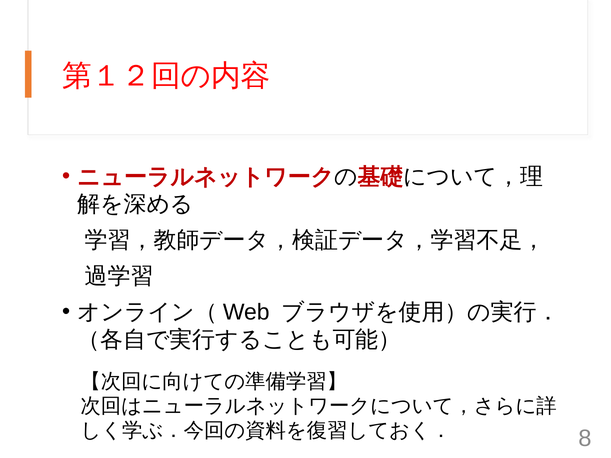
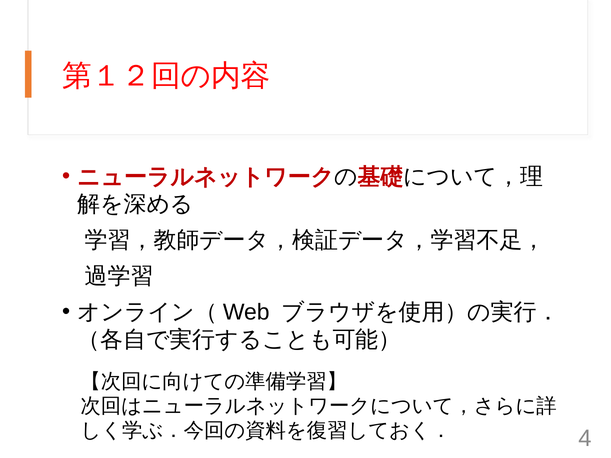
8: 8 -> 4 (585, 439)
